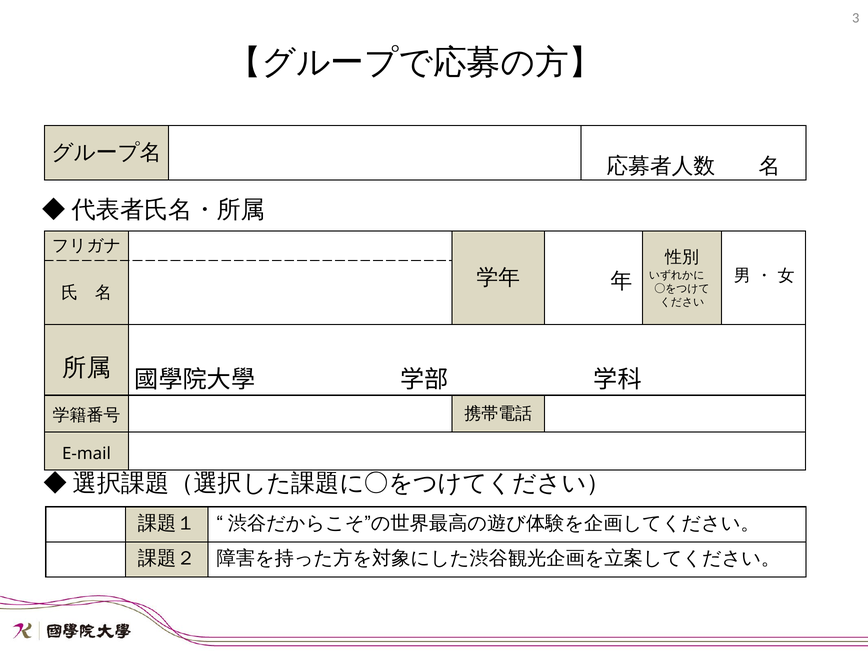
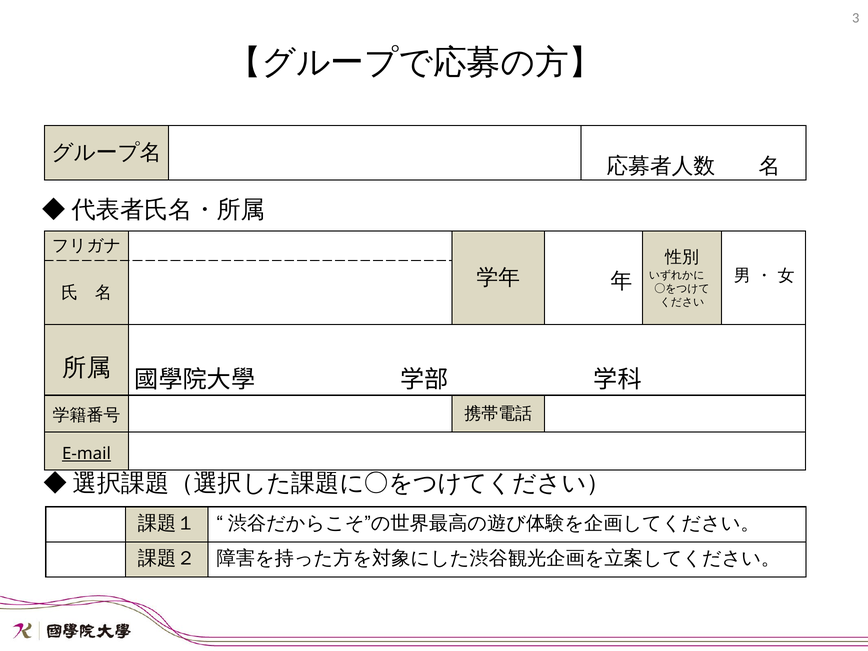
E-mail underline: none -> present (86, 454)
